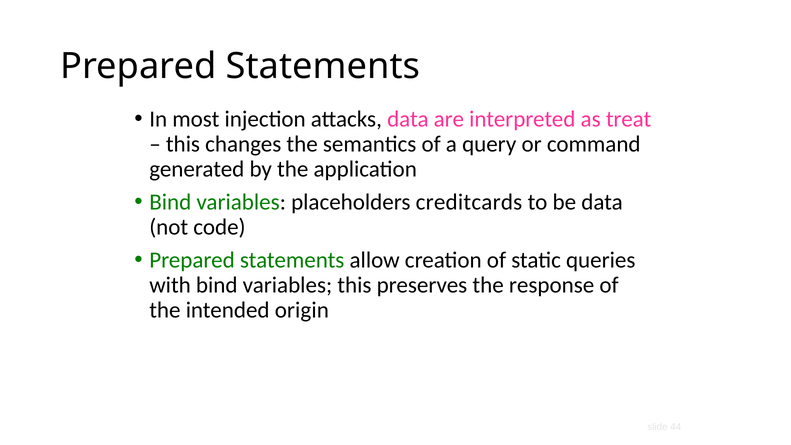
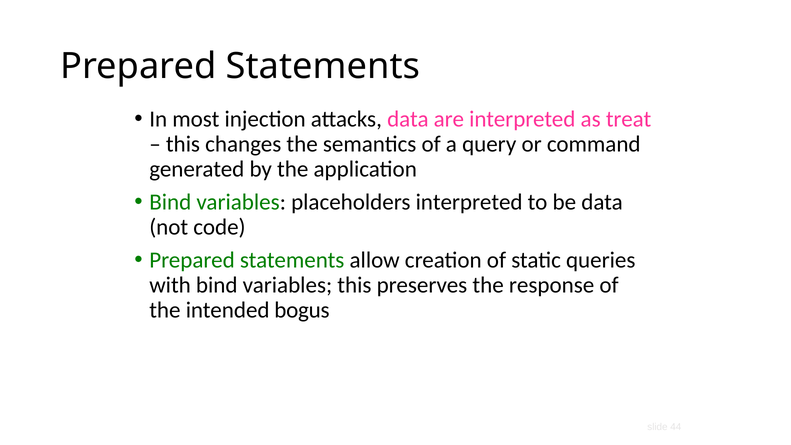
placeholders creditcards: creditcards -> interpreted (469, 202)
origin: origin -> bogus (302, 310)
